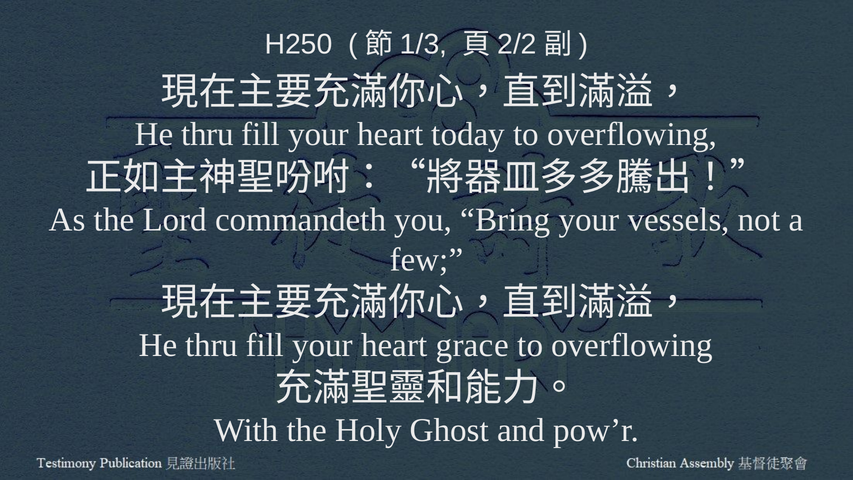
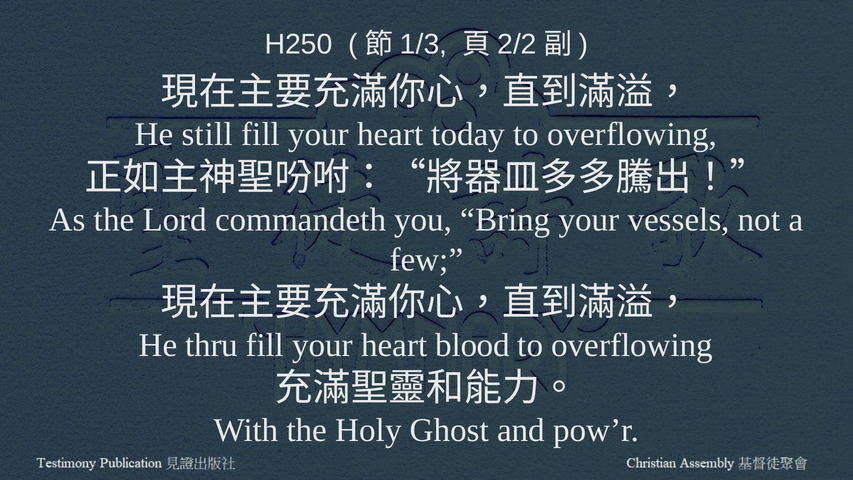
thru: thru -> still (207, 134)
grace: grace -> blood (473, 345)
